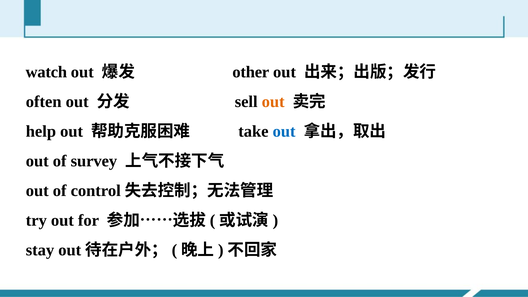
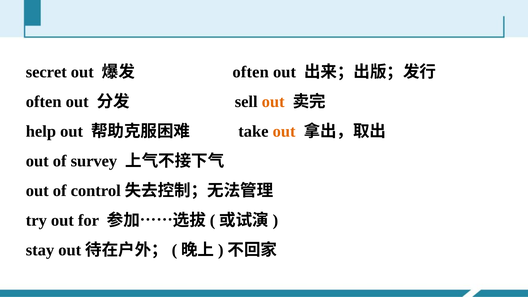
watch: watch -> secret (46, 72)
other: other -> often (251, 72)
out colour: blue -> orange (284, 131)
